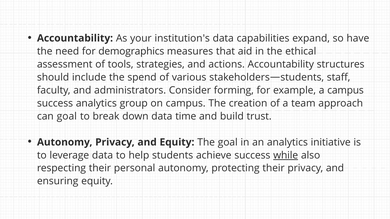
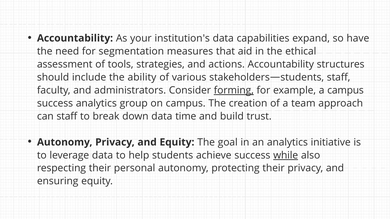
demographics: demographics -> segmentation (131, 51)
spend: spend -> ability (142, 77)
forming underline: none -> present (234, 90)
can goal: goal -> staff (67, 116)
